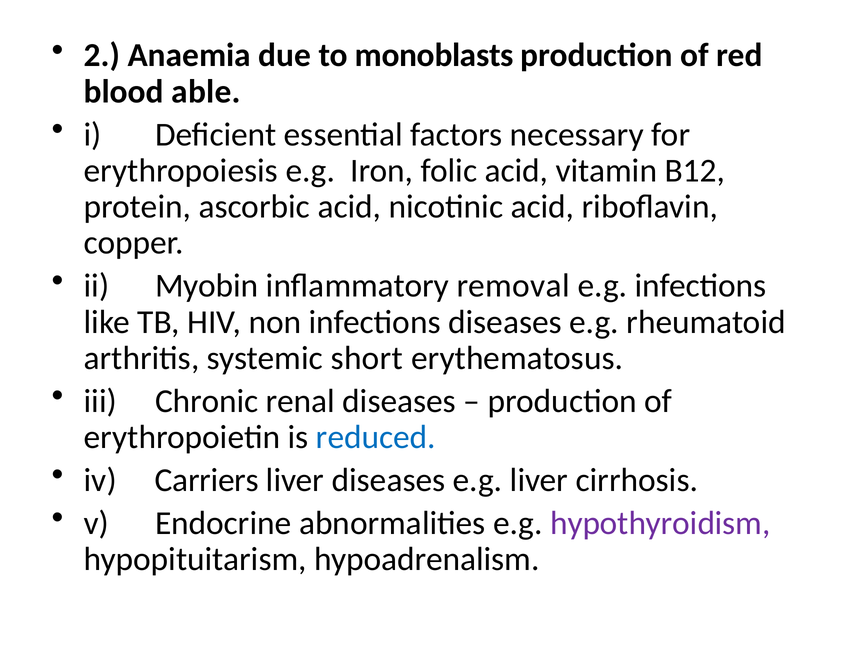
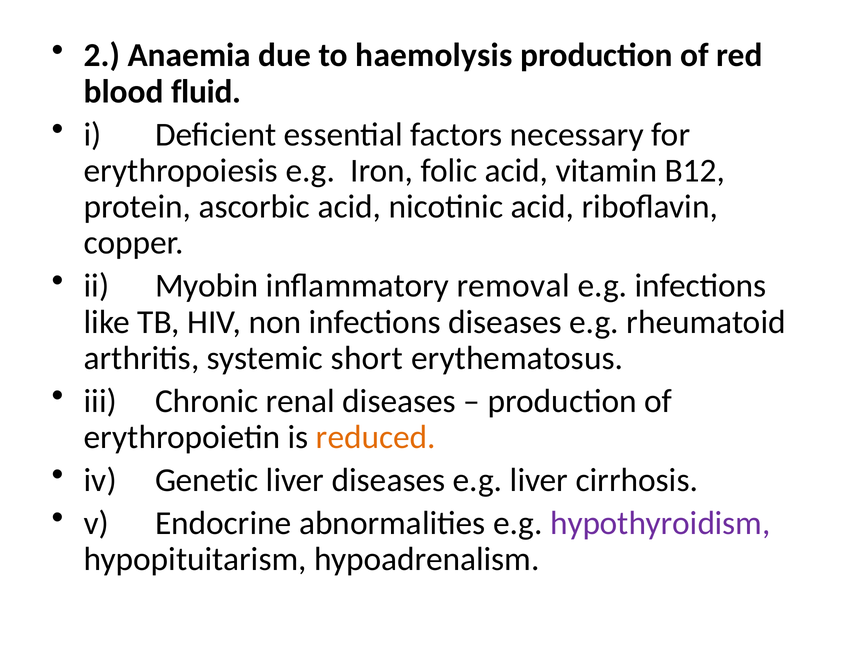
monoblasts: monoblasts -> haemolysis (434, 55)
able: able -> fluid (206, 92)
reduced colour: blue -> orange (376, 437)
Carriers: Carriers -> Genetic (207, 480)
